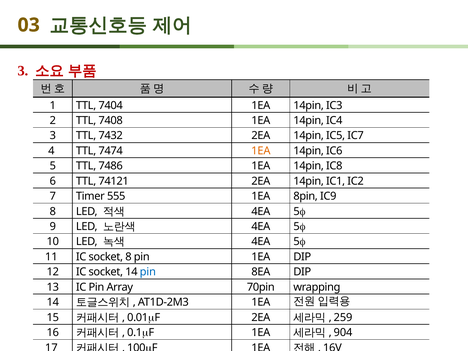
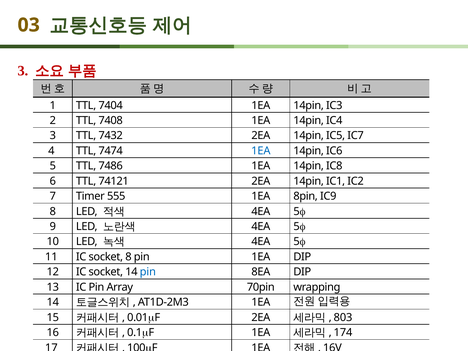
1EA colour: orange -> blue (261, 151)
259: 259 -> 803 (343, 317)
904: 904 -> 174 (343, 333)
